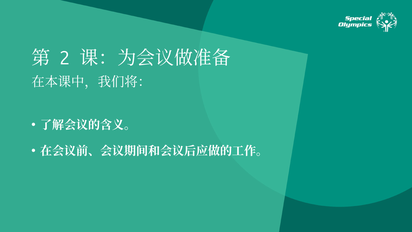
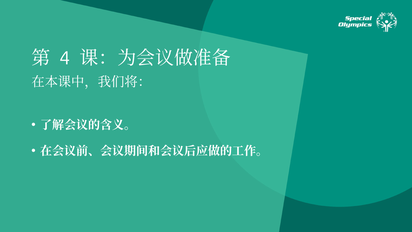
2: 2 -> 4 (65, 58)
